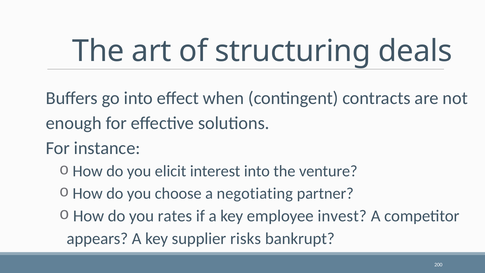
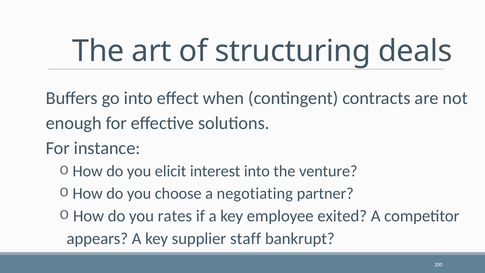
invest: invest -> exited (342, 216)
risks: risks -> staff (246, 239)
